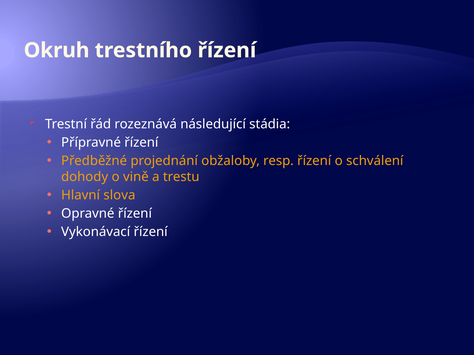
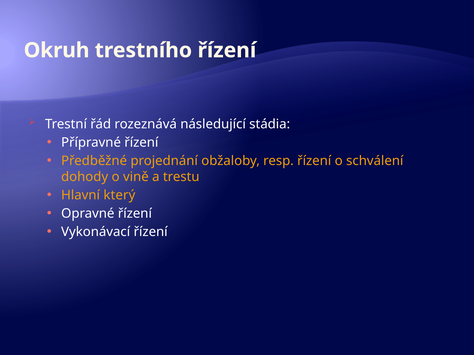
slova: slova -> který (119, 195)
